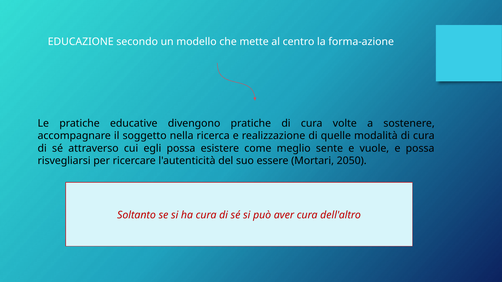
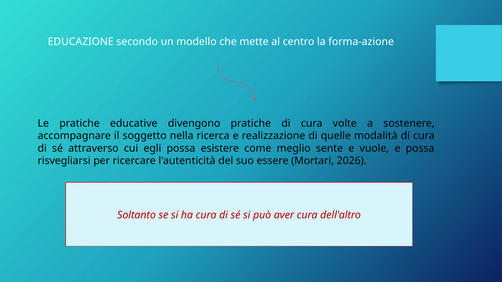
2050: 2050 -> 2026 (352, 161)
